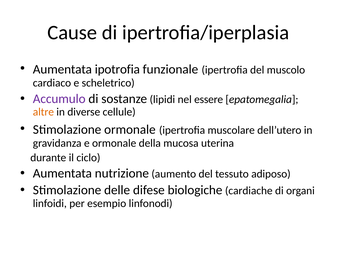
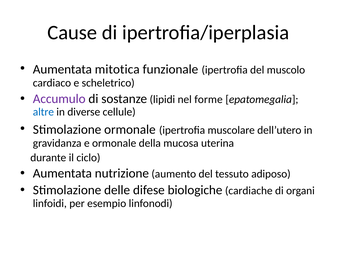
ipotrofia: ipotrofia -> mitotica (117, 69)
essere: essere -> forme (209, 99)
altre colour: orange -> blue (43, 112)
